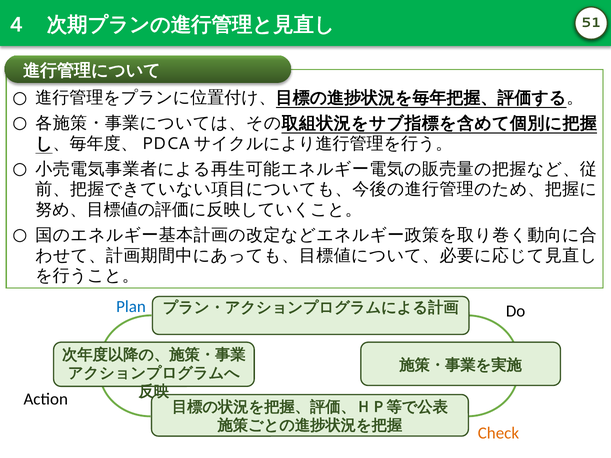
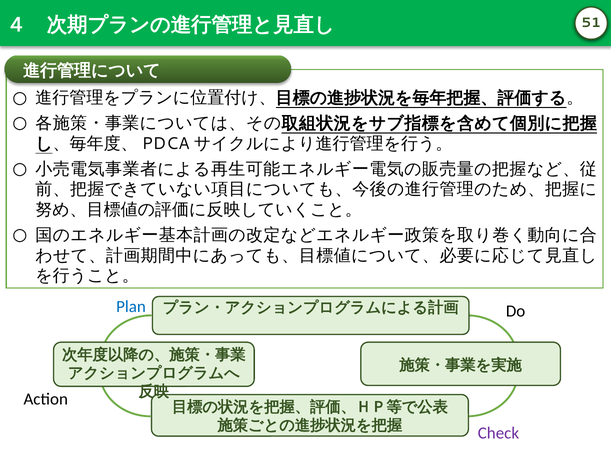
Check colour: orange -> purple (498, 434)
